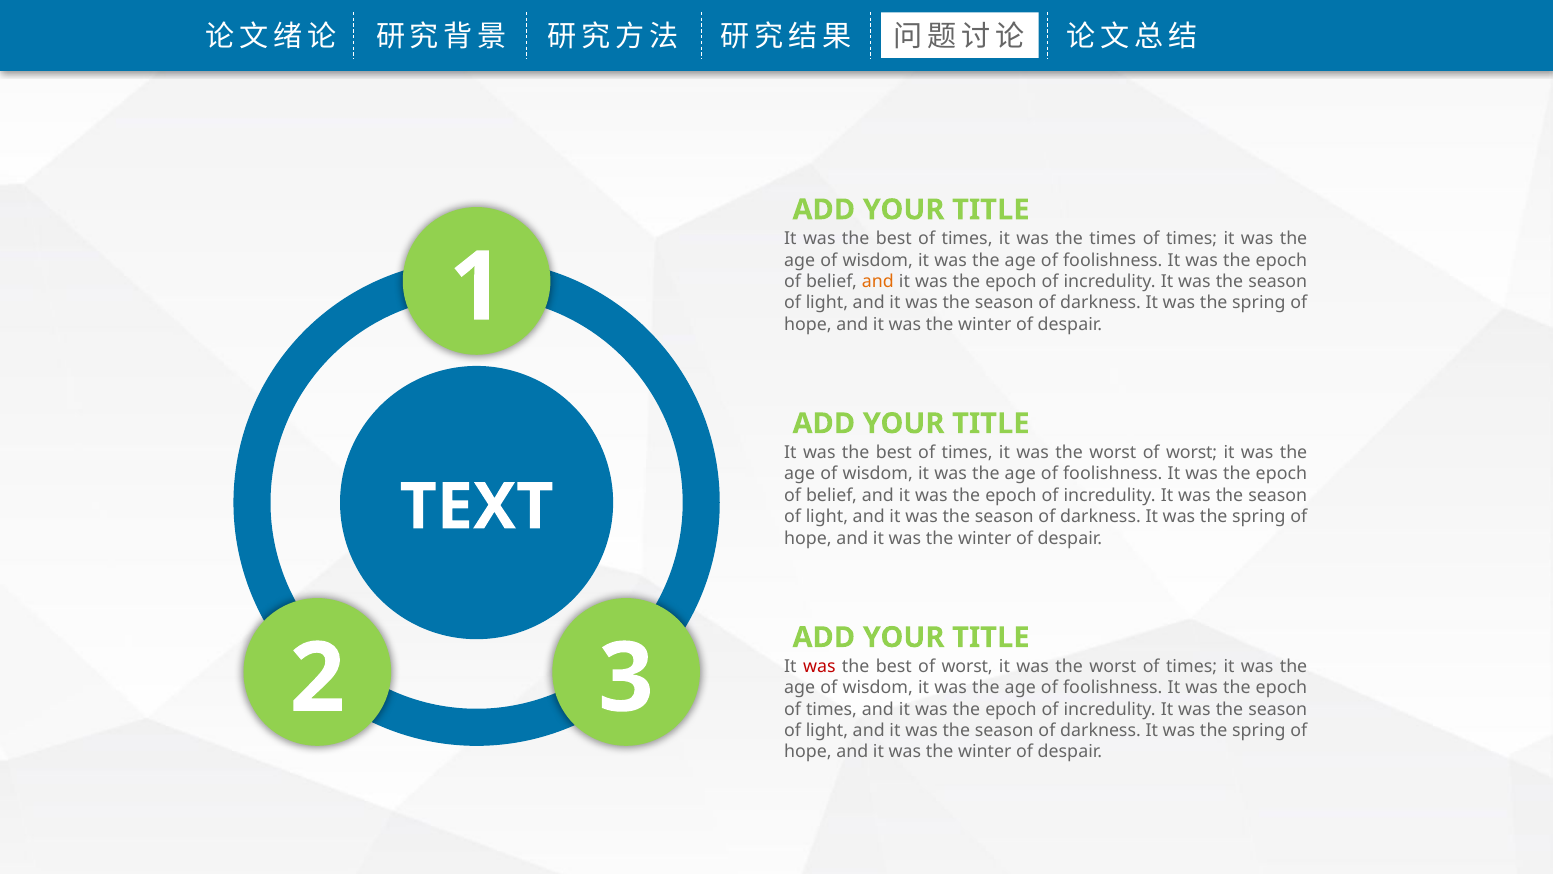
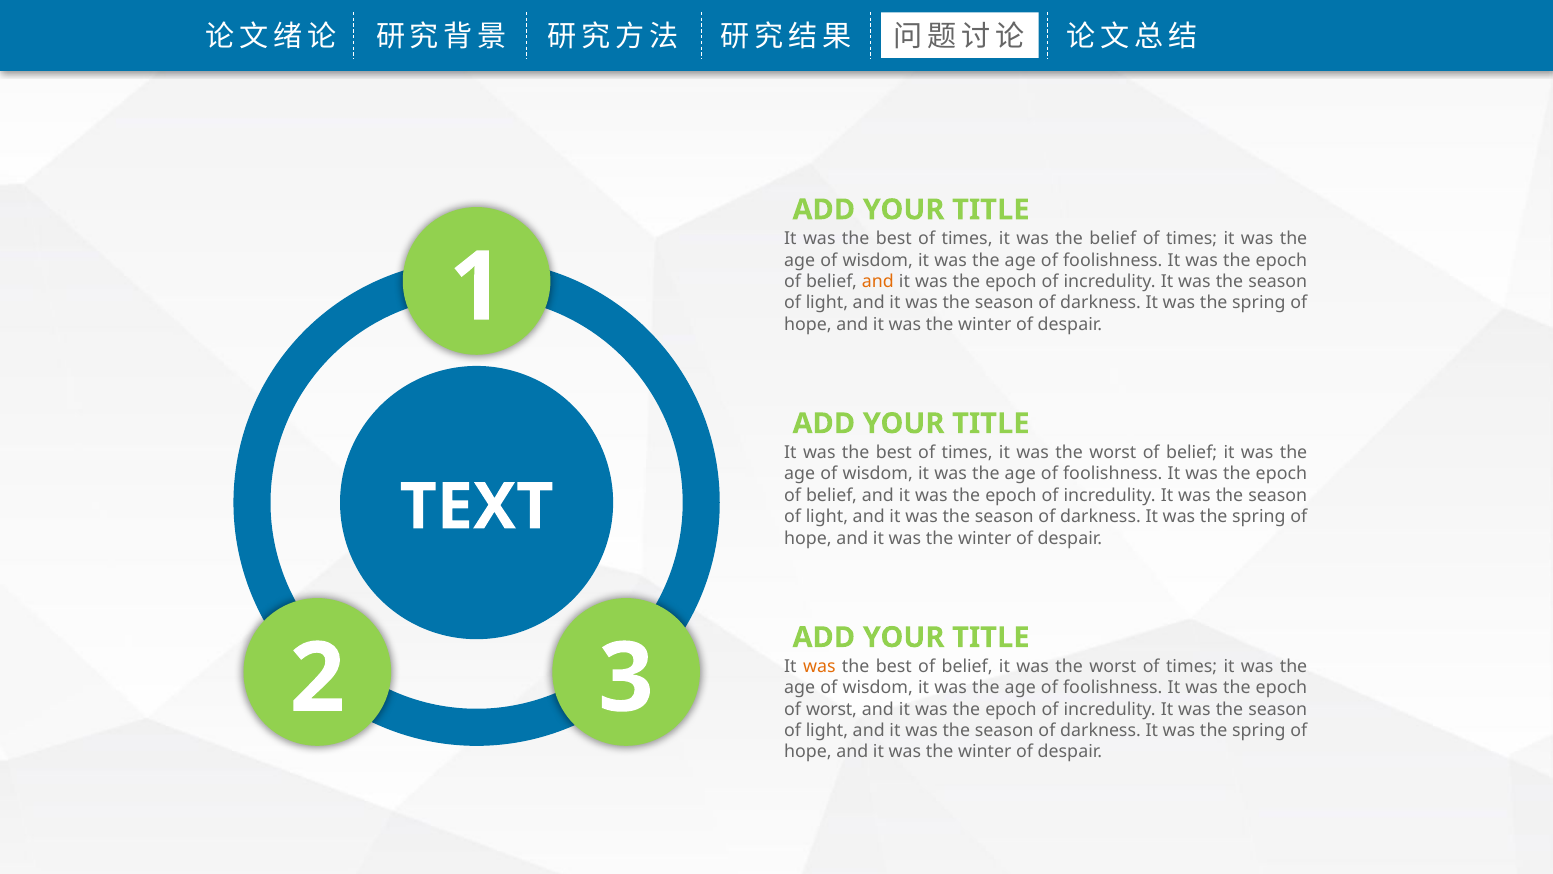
the times: times -> belief (1113, 239)
worst of worst: worst -> belief (1192, 452)
was colour: red -> orange (819, 666)
best of worst: worst -> belief (967, 666)
times: times -> worst (832, 709)
